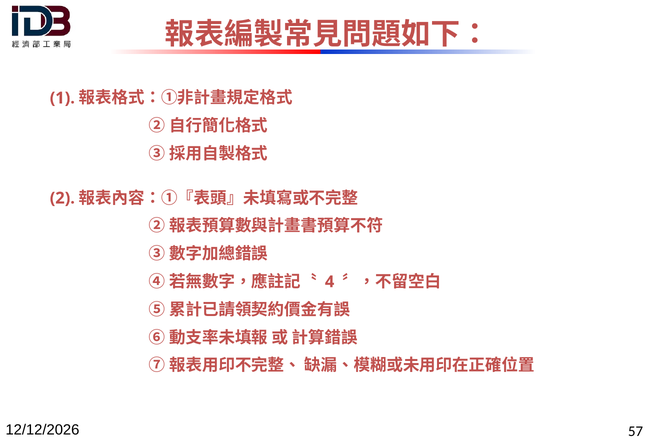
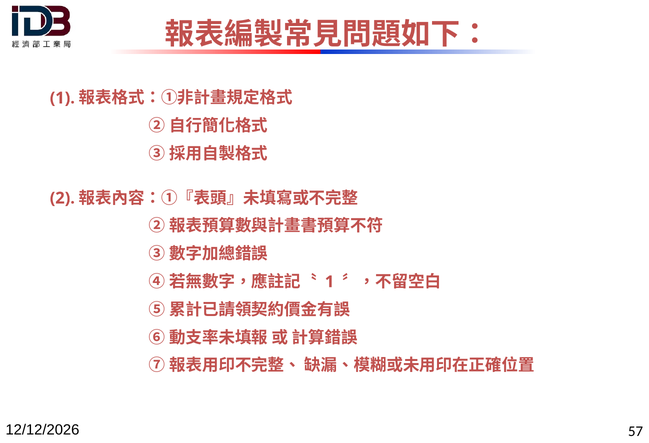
4: 4 -> 1 (330, 282)
